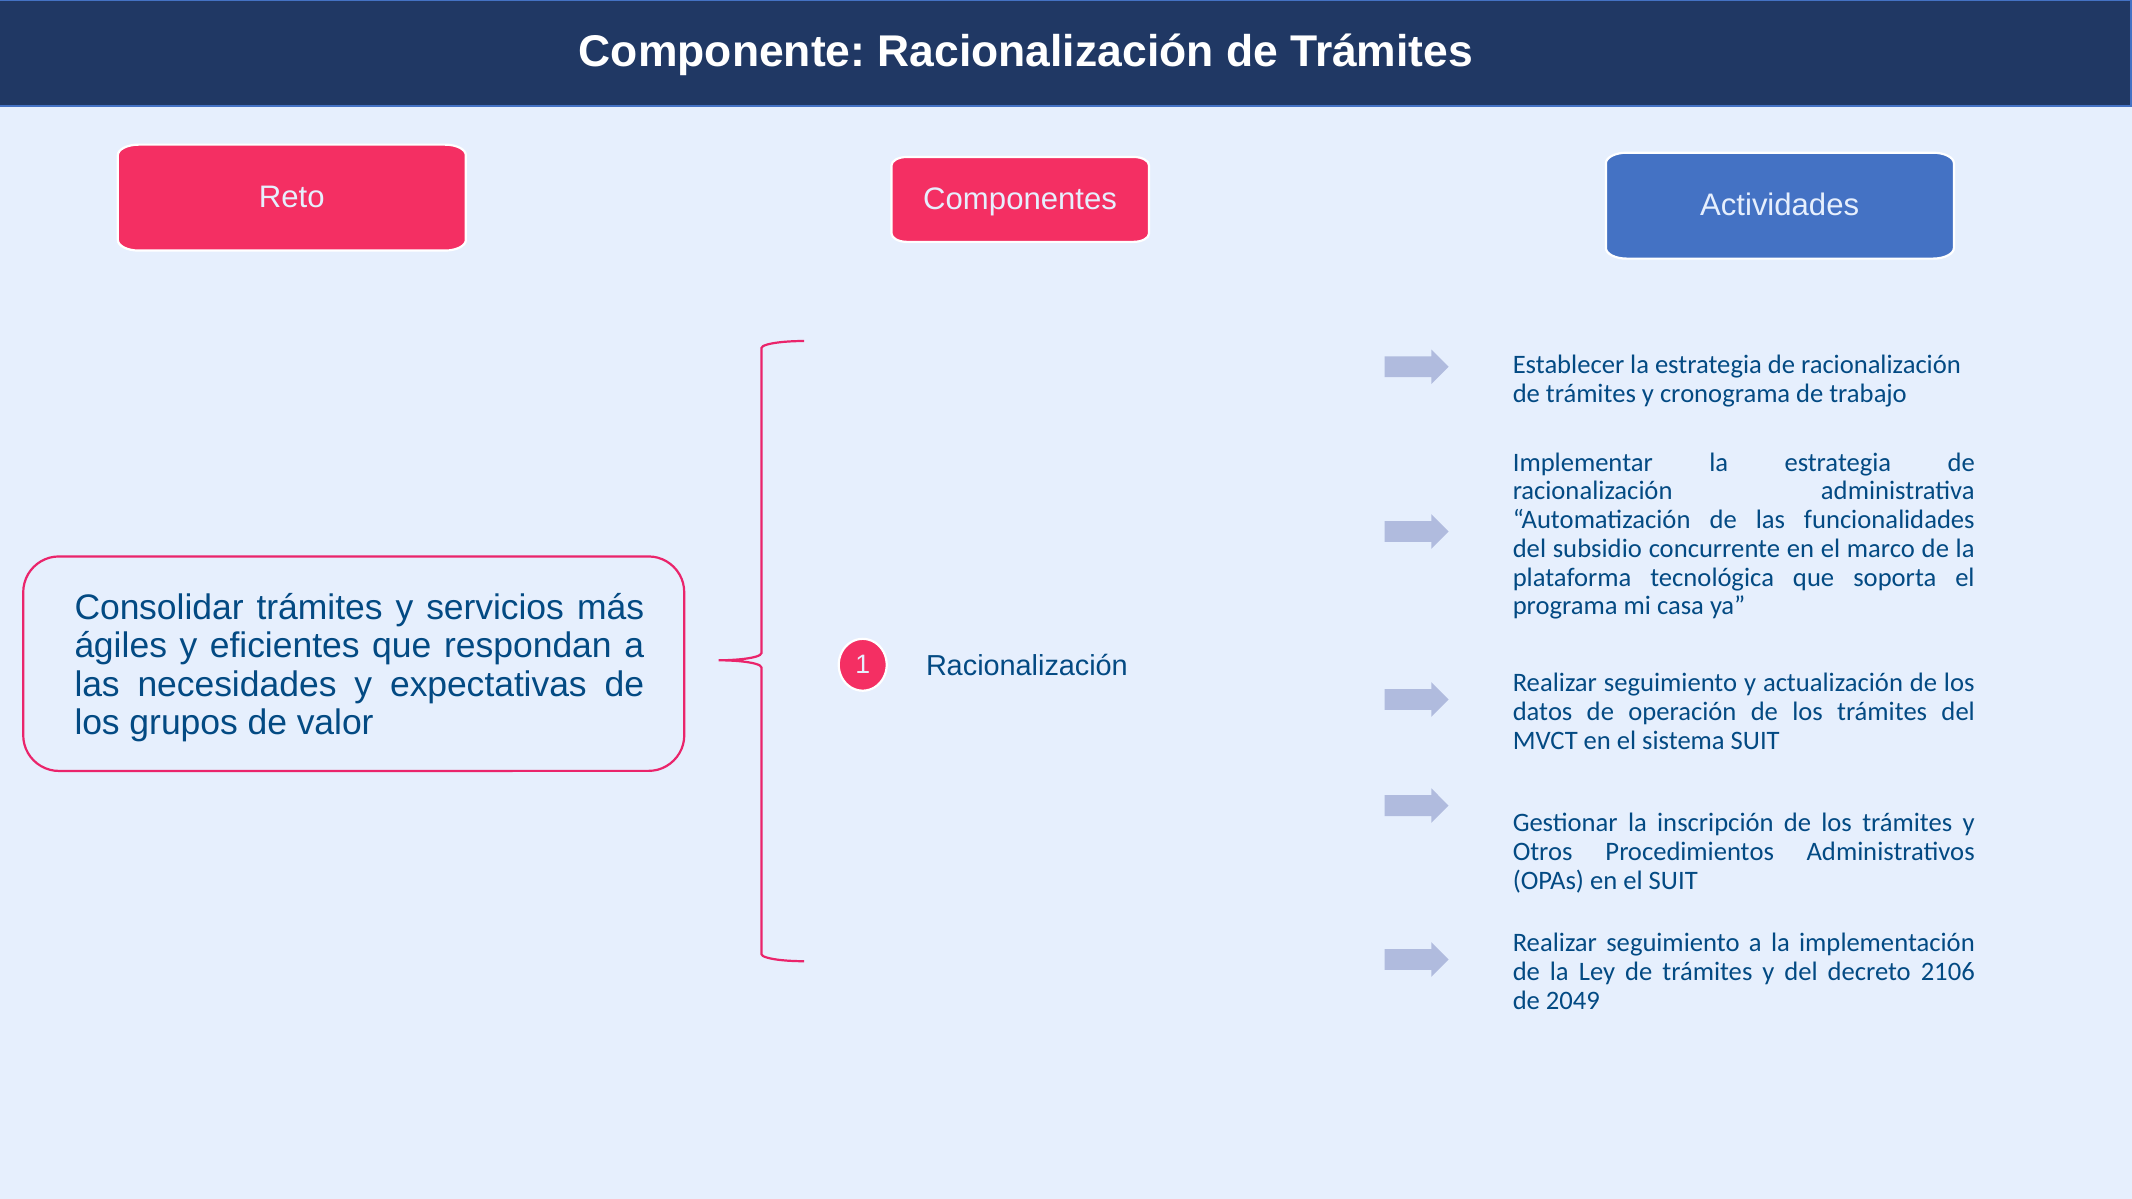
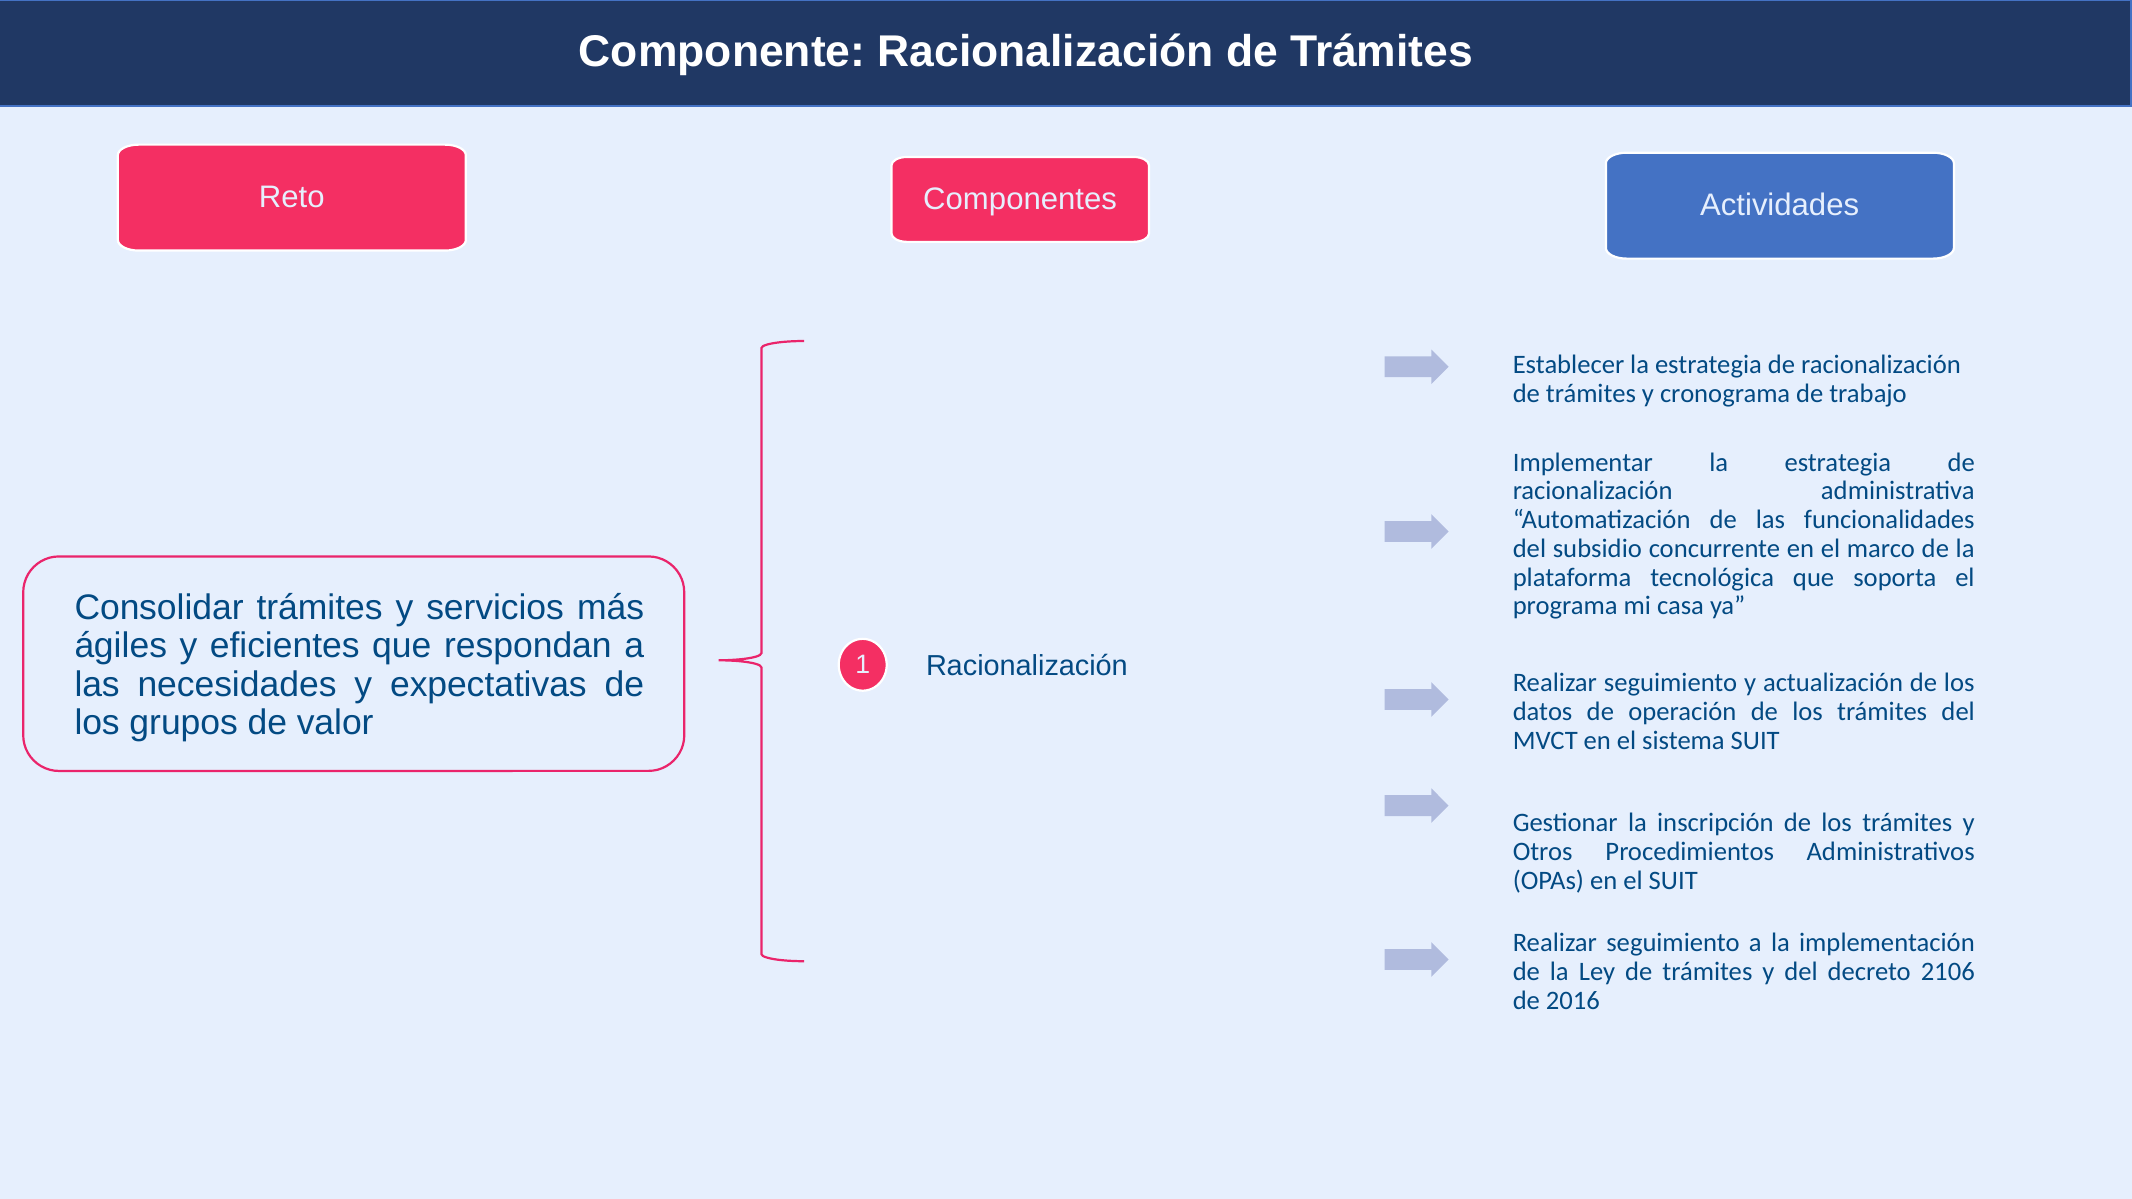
2049: 2049 -> 2016 (1573, 1001)
